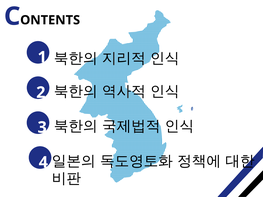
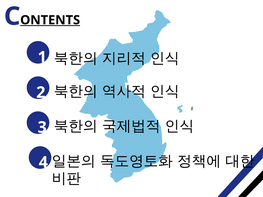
ONTENTS underline: none -> present (50, 20)
